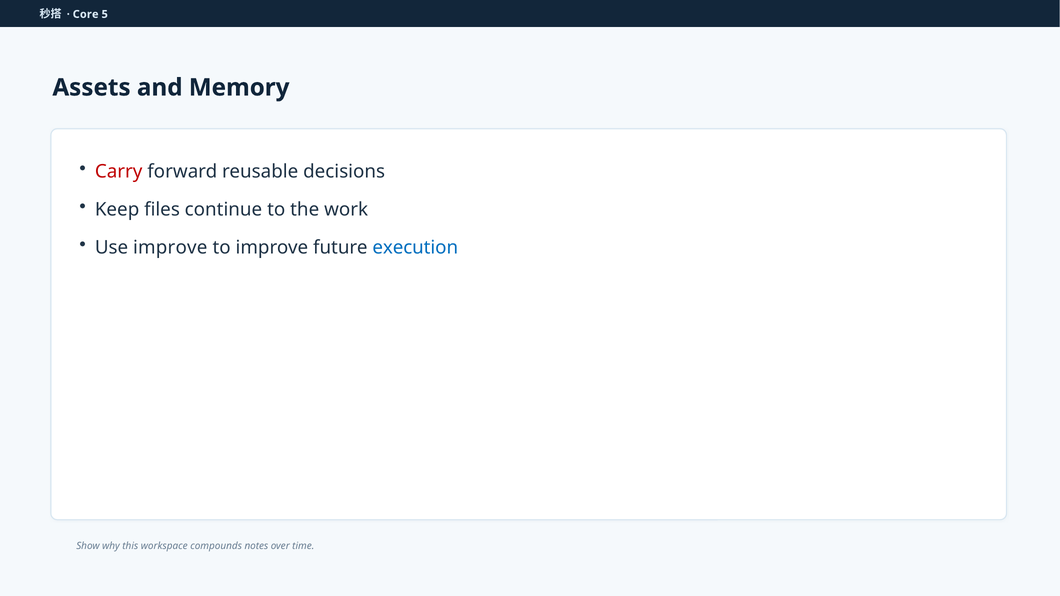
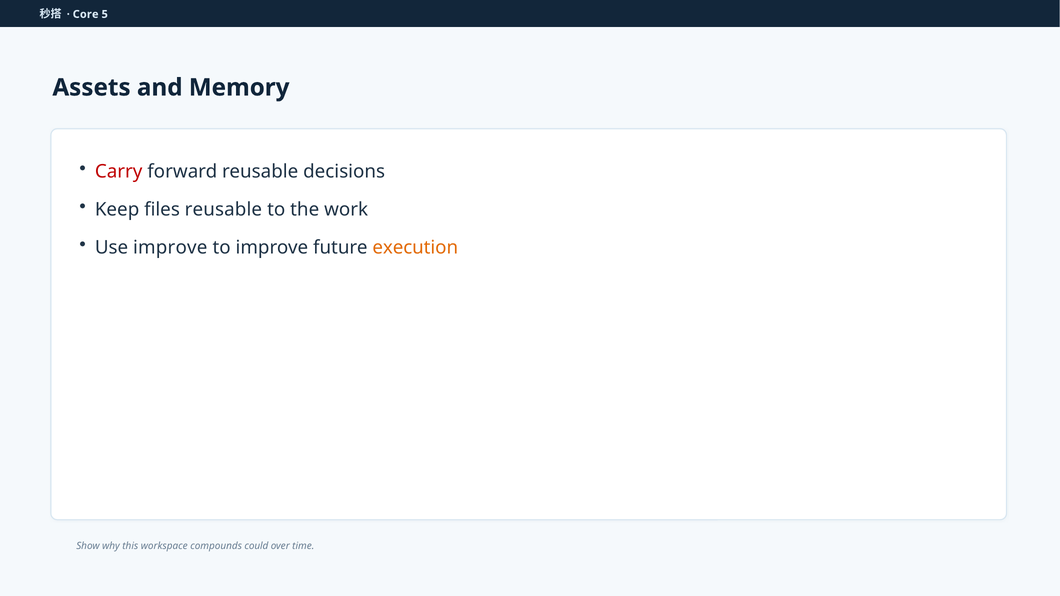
files continue: continue -> reusable (223, 210)
execution colour: blue -> orange (415, 248)
notes: notes -> could (256, 546)
